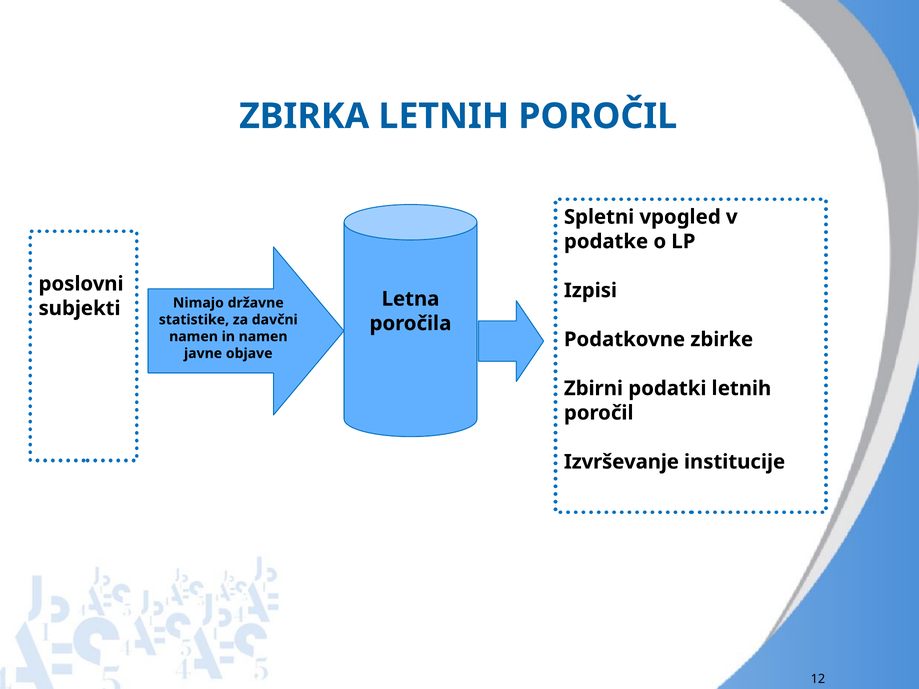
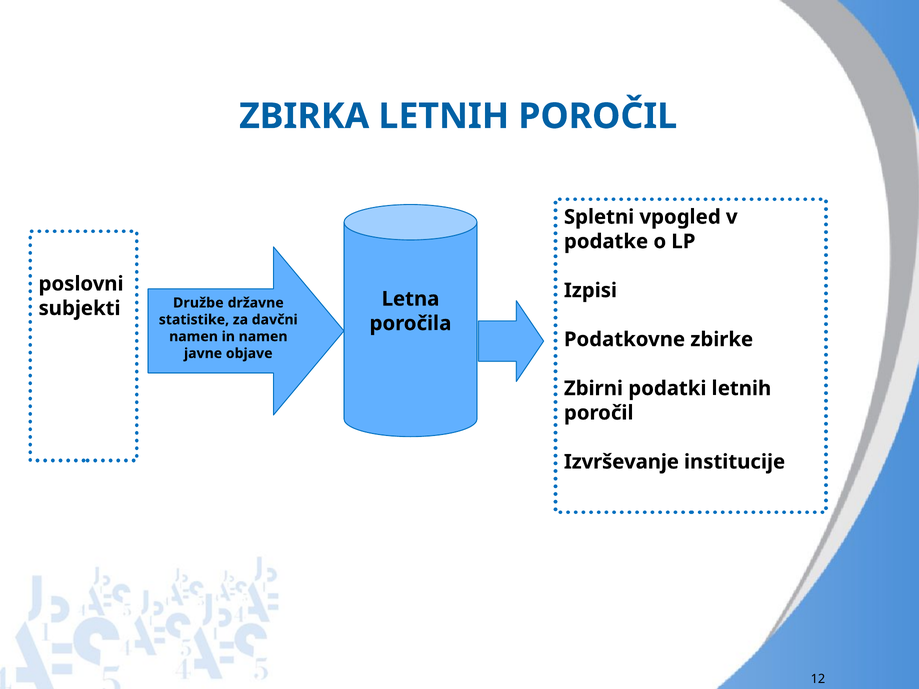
Nimajo: Nimajo -> Družbe (198, 303)
